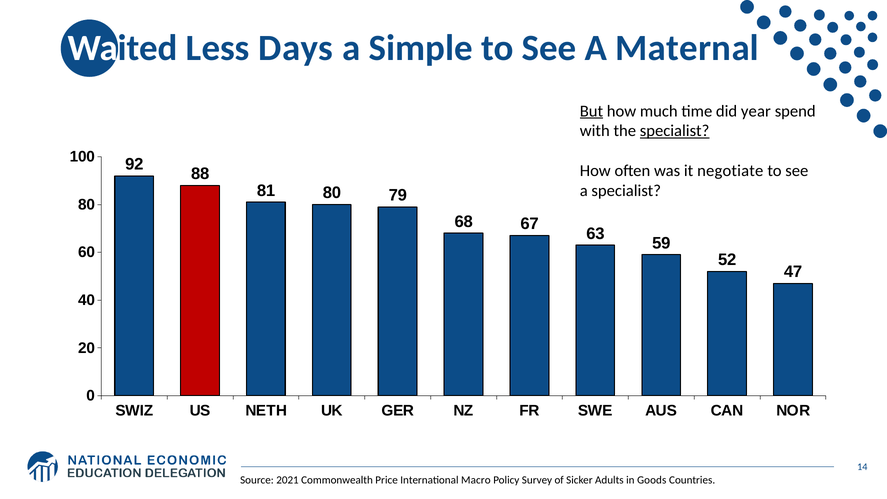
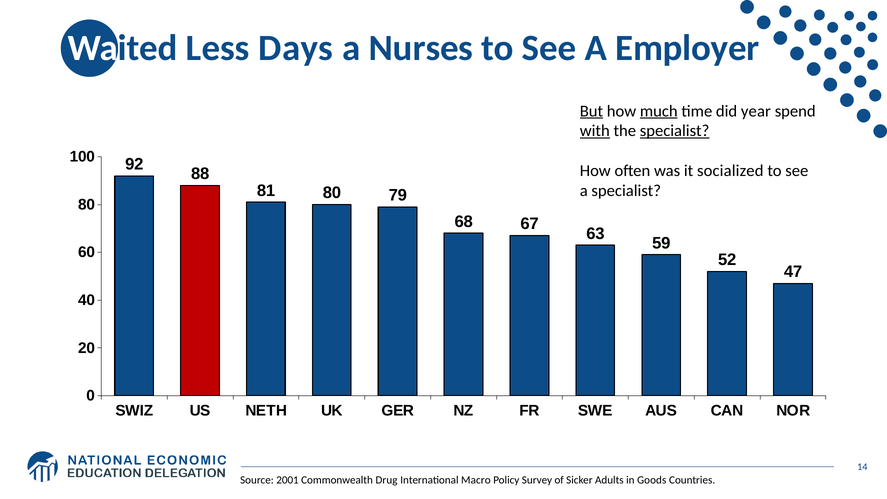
Simple: Simple -> Nurses (421, 48)
Maternal: Maternal -> Employer (687, 48)
much underline: none -> present (659, 111)
with underline: none -> present (595, 131)
negotiate: negotiate -> socialized (730, 171)
2021: 2021 -> 2001 (288, 480)
Price: Price -> Drug (387, 480)
